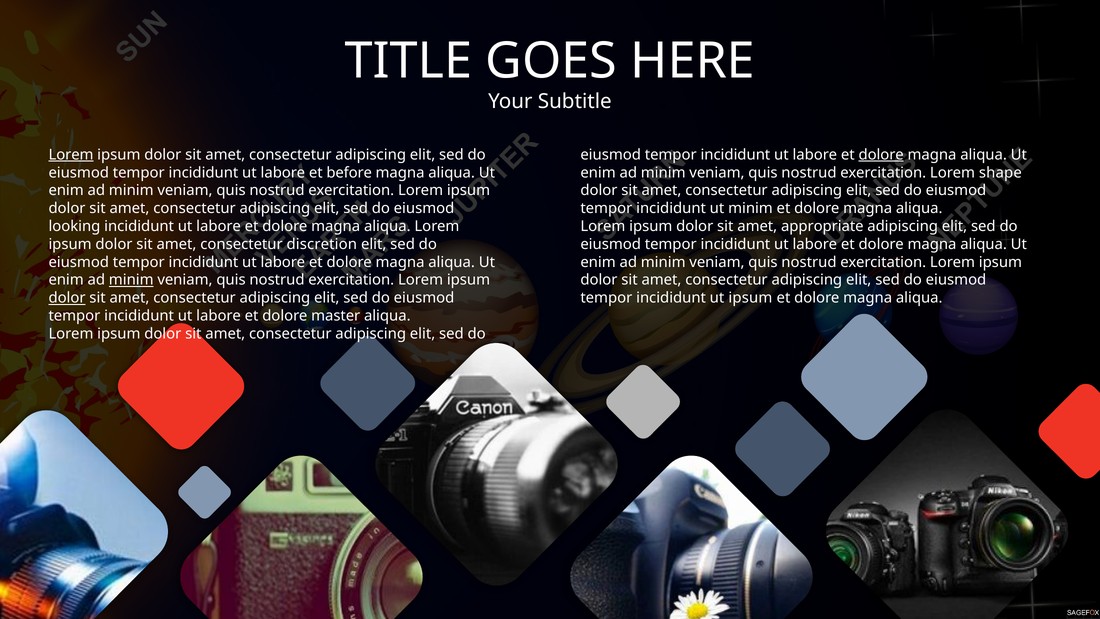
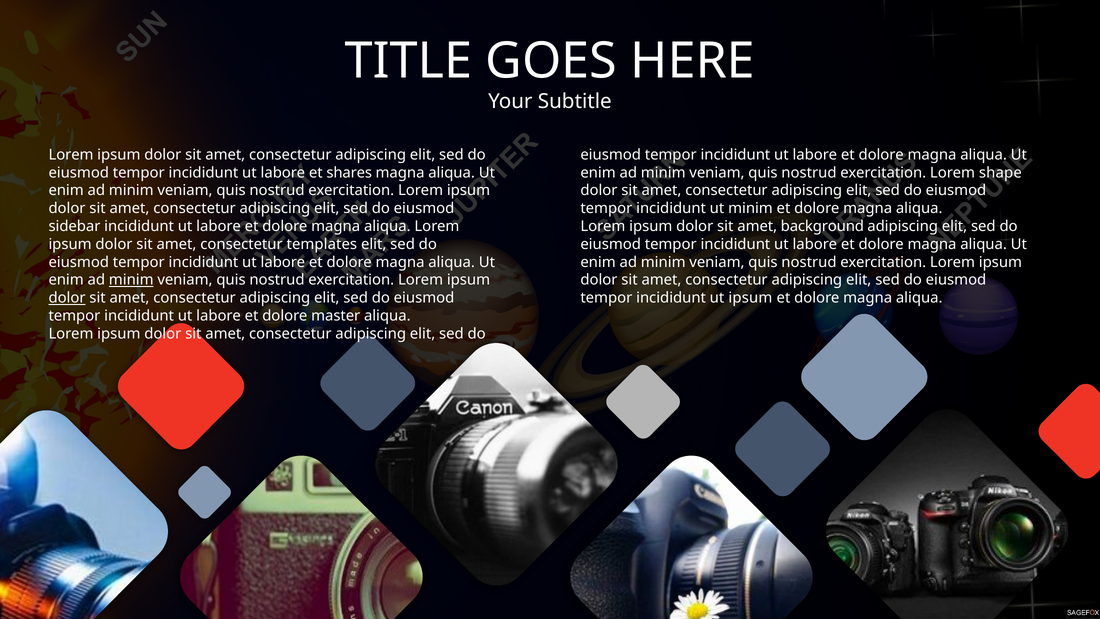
Lorem underline: present -> none (71, 155)
dolore underline: present -> none (881, 155)
before: before -> shares (349, 173)
looking: looking -> sidebar (74, 226)
appropriate: appropriate -> background (822, 226)
discretion: discretion -> templates (322, 244)
